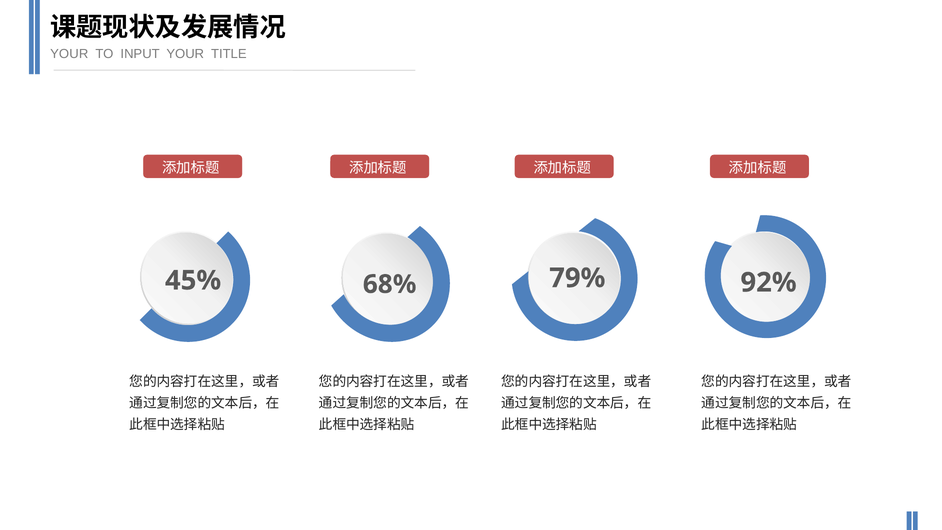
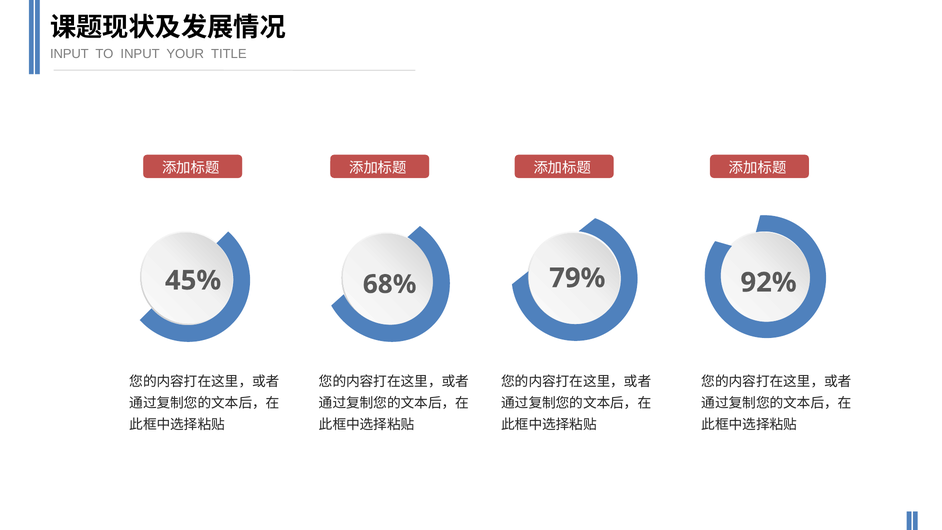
YOUR: YOUR -> INPUT (69, 54)
